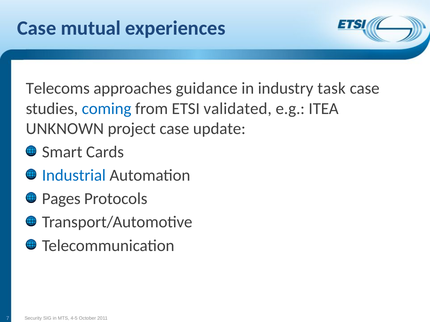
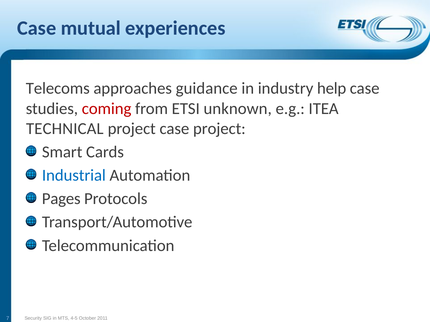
task: task -> help (332, 89)
coming colour: blue -> red (107, 109)
validated: validated -> unknown (238, 109)
UNKNOWN: UNKNOWN -> TECHNICAL (65, 129)
case update: update -> project (219, 129)
